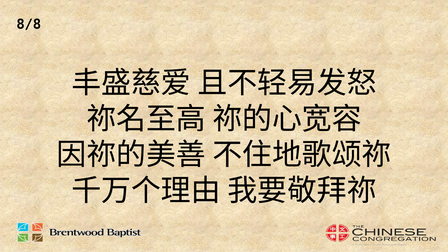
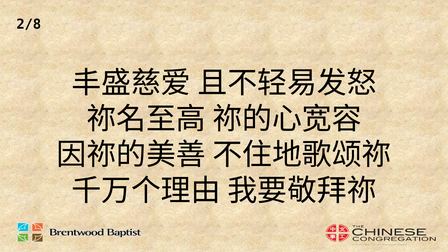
8/8: 8/8 -> 2/8 (29, 24)
